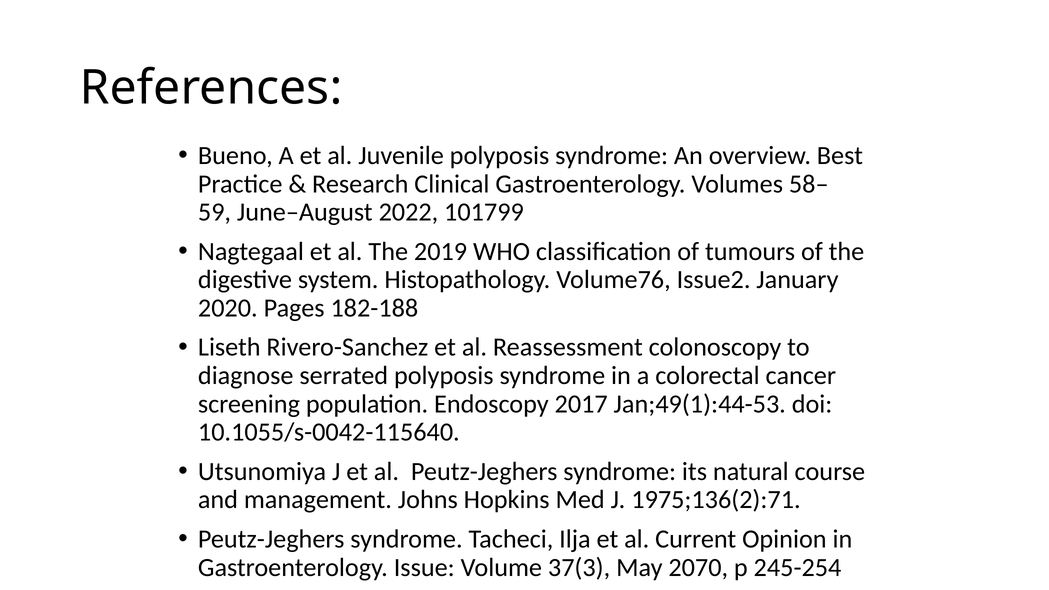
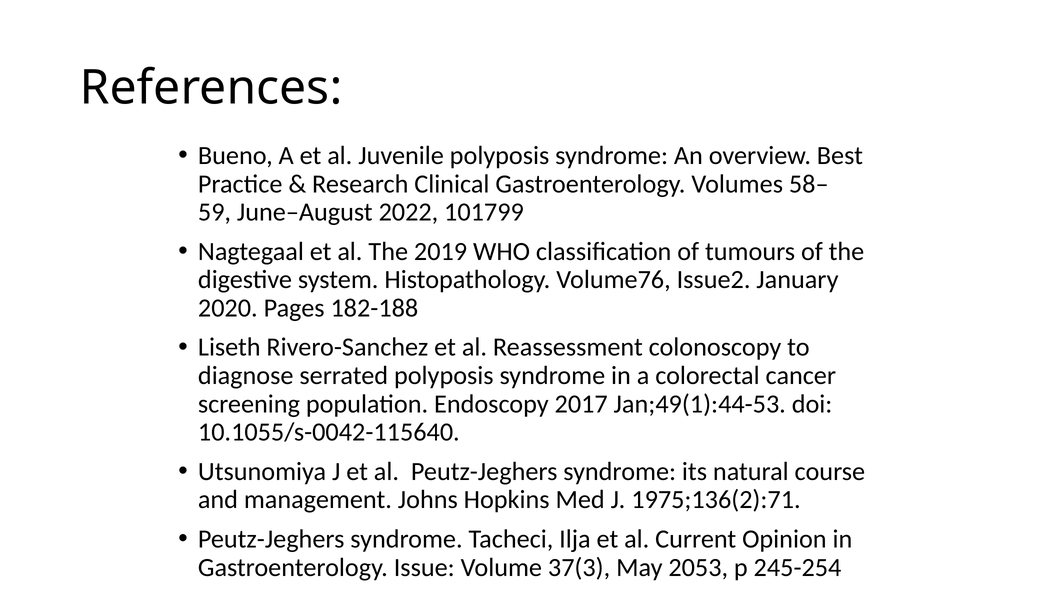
2070: 2070 -> 2053 (698, 567)
